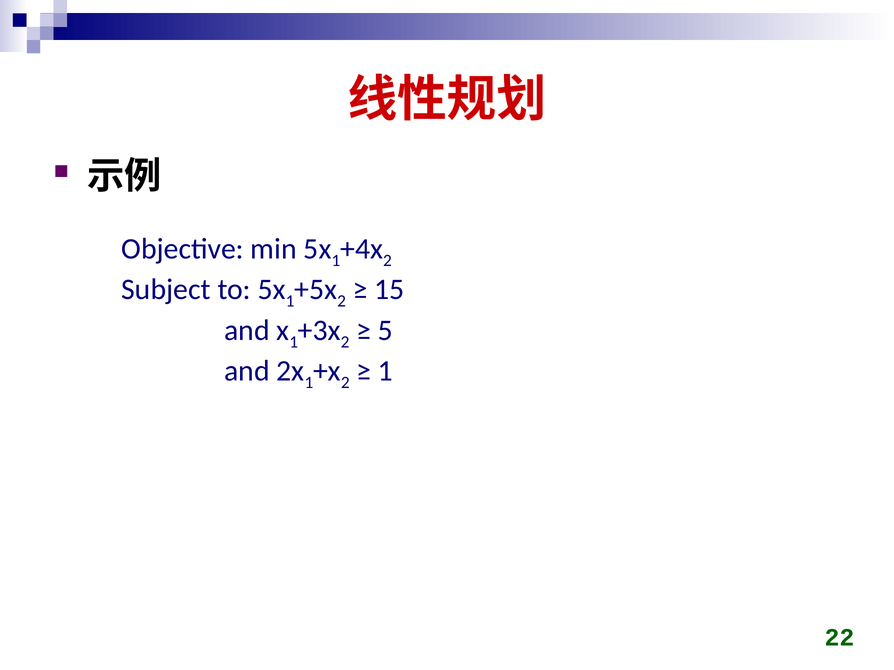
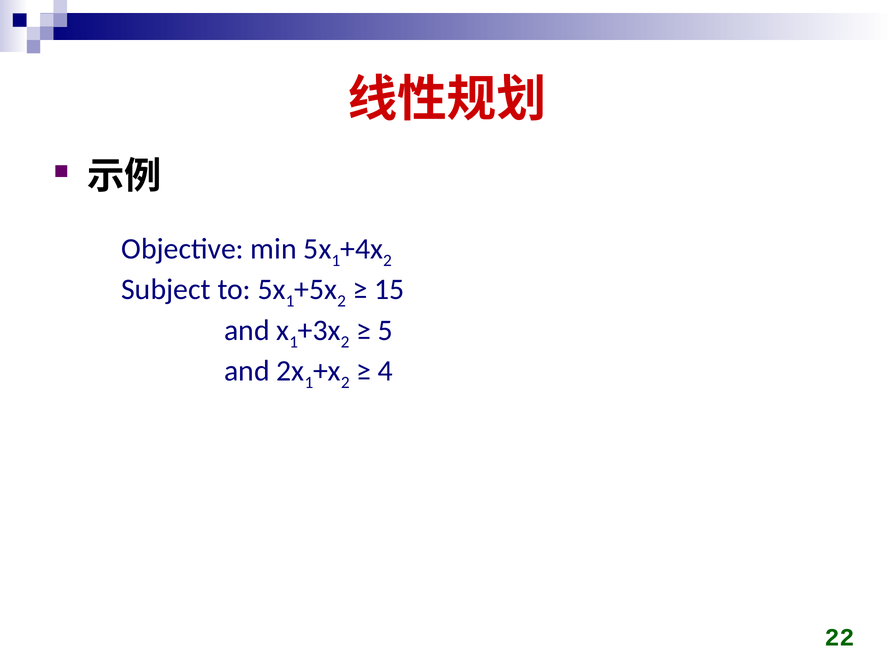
1: 1 -> 4 (385, 371)
